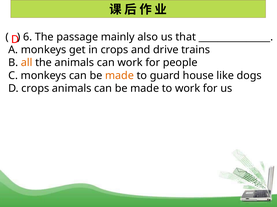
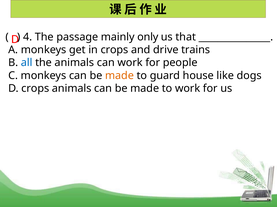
6: 6 -> 4 (28, 37)
also: also -> only (148, 37)
all colour: orange -> blue (27, 63)
